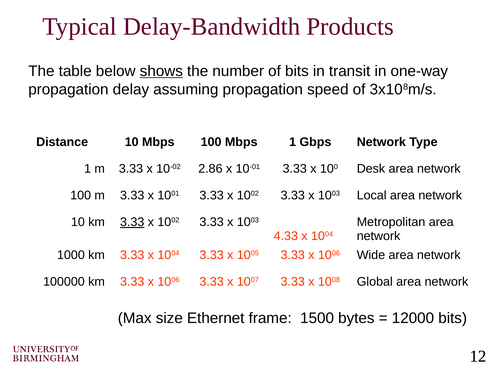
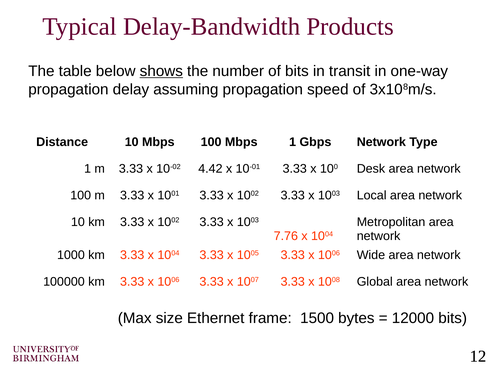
2.86: 2.86 -> 4.42 (210, 169)
3.33 underline: present -> none (132, 222)
4.33: 4.33 -> 7.76 (286, 236)
